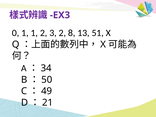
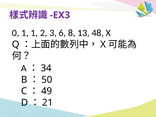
3 2: 2 -> 6 (62, 33)
51: 51 -> 48 (98, 33)
